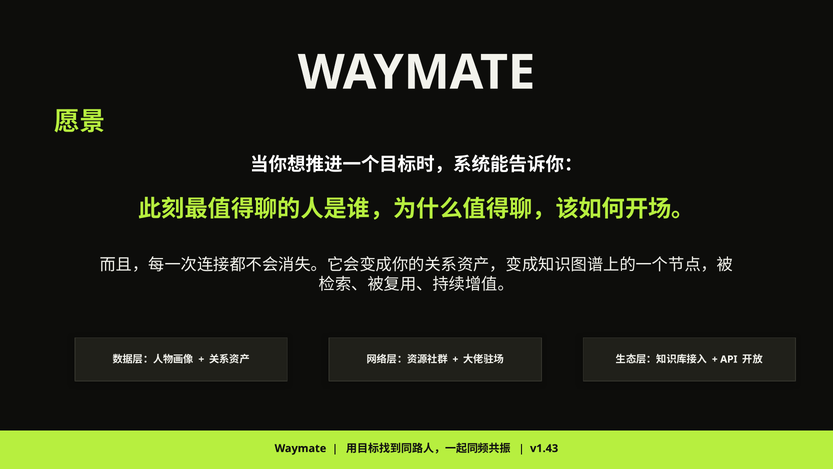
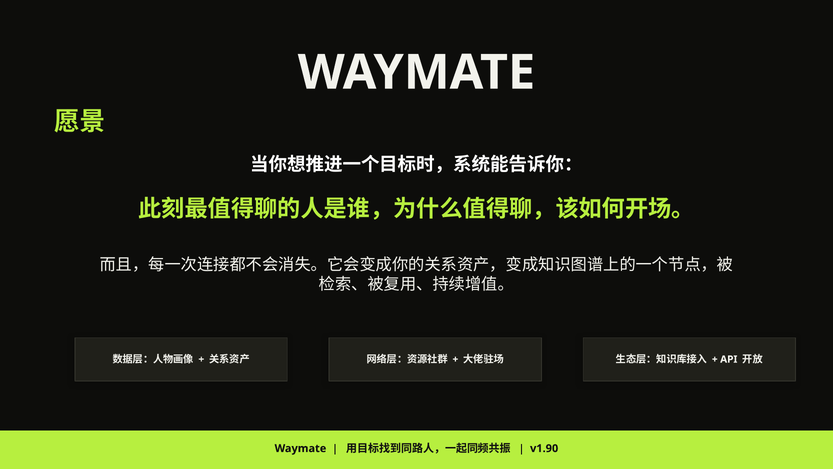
v1.43: v1.43 -> v1.90 (544, 448)
